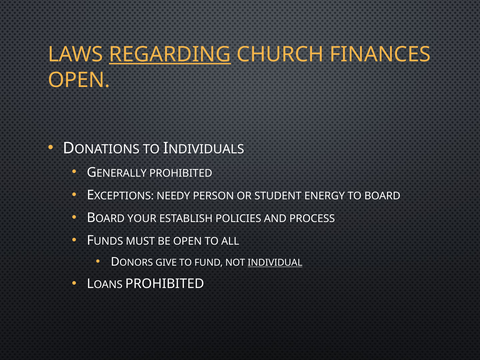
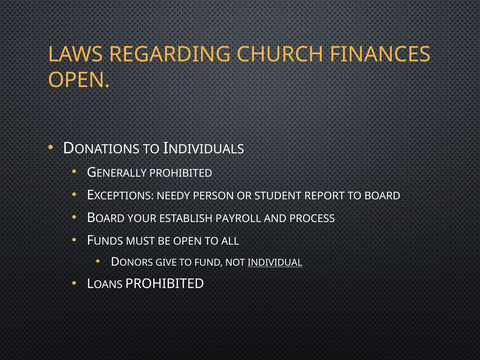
REGARDING underline: present -> none (170, 54)
ENERGY: ENERGY -> REPORT (324, 196)
POLICIES: POLICIES -> PAYROLL (238, 219)
